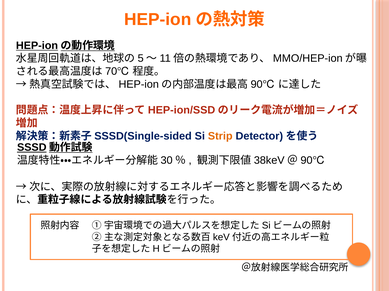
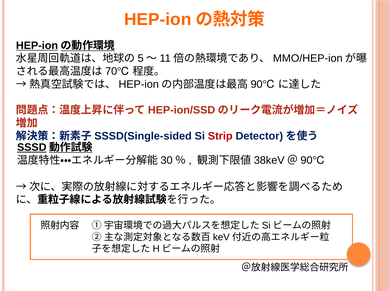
Strip colour: orange -> red (220, 136)
